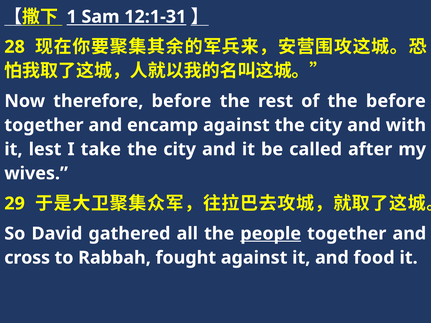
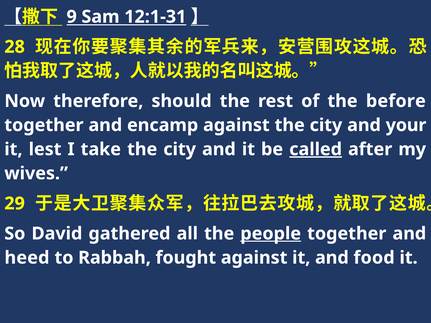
1: 1 -> 9 (72, 17)
therefore before: before -> should (182, 101)
with: with -> your (406, 125)
called underline: none -> present (316, 149)
cross: cross -> heed (27, 258)
